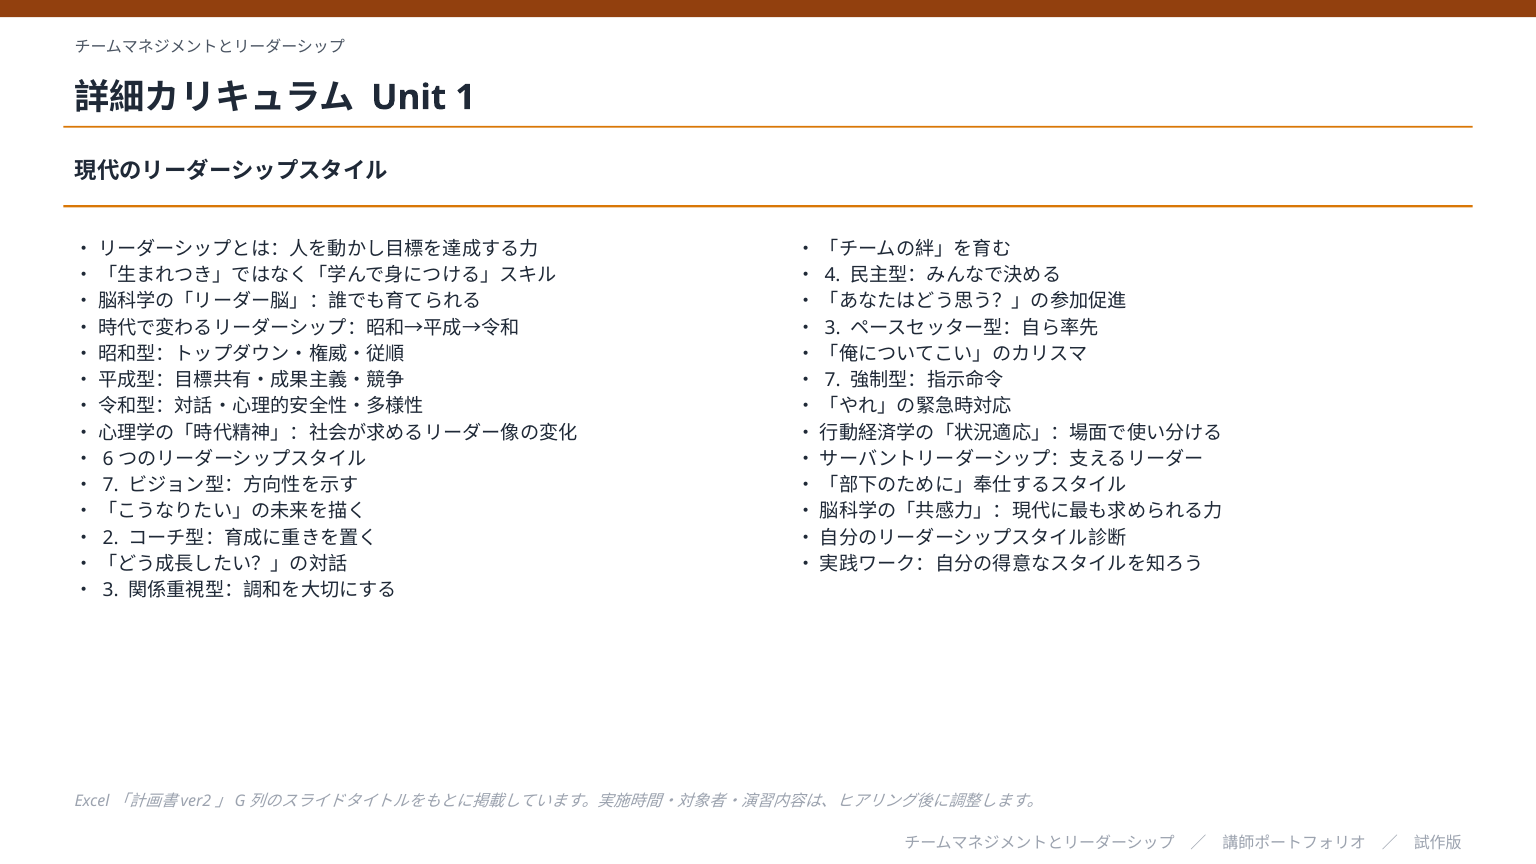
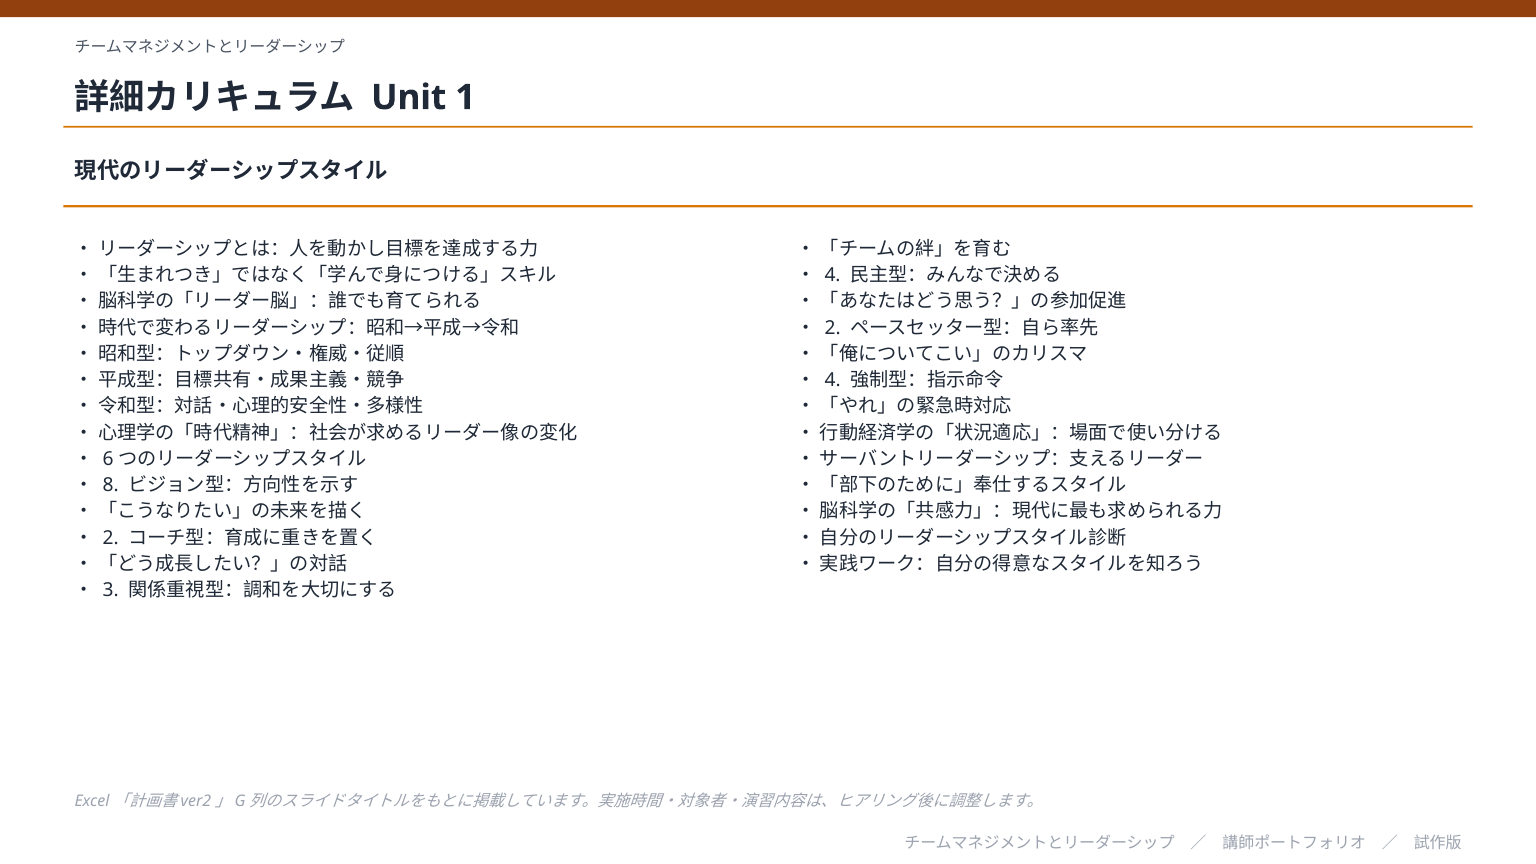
3: 3 -> 2 (833, 328)
7: 7 -> 4 (833, 380)
7: 7 -> 8 (111, 485)
